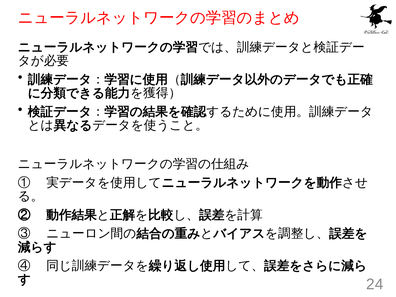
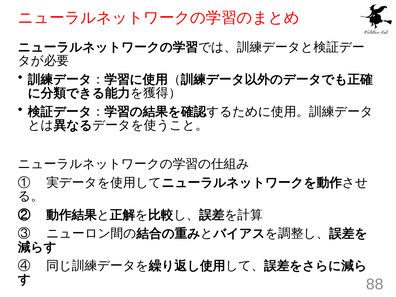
24: 24 -> 88 (375, 284)
